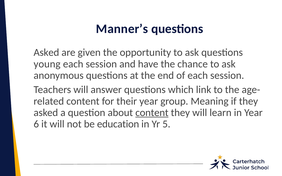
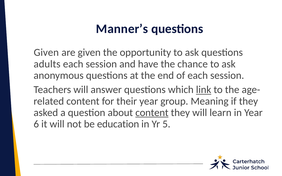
Asked: Asked -> Given (46, 53)
young: young -> adults (47, 64)
link underline: none -> present (204, 90)
